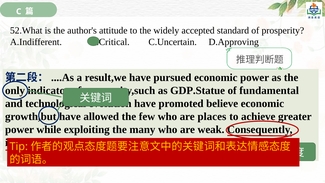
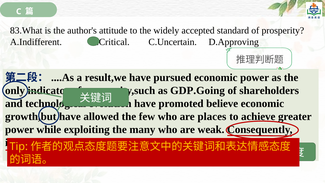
52.What: 52.What -> 83.What (26, 30)
GDP.Statue: GDP.Statue -> GDP.Going (198, 90)
fundamental: fundamental -> shareholders (269, 90)
